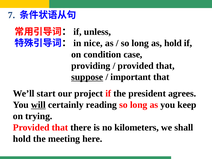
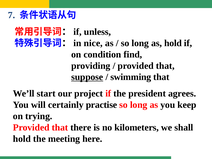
case: case -> find (133, 54)
important: important -> swimming (131, 77)
will underline: present -> none (38, 105)
reading: reading -> practise (101, 105)
